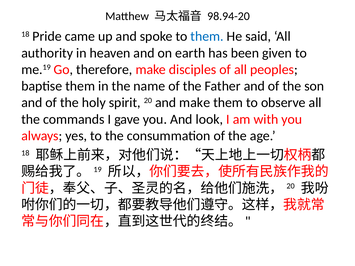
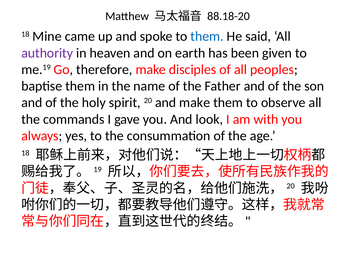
98.94-20: 98.94-20 -> 88.18-20 (228, 16)
Pride: Pride -> Mine (47, 36)
authority colour: black -> purple (47, 53)
